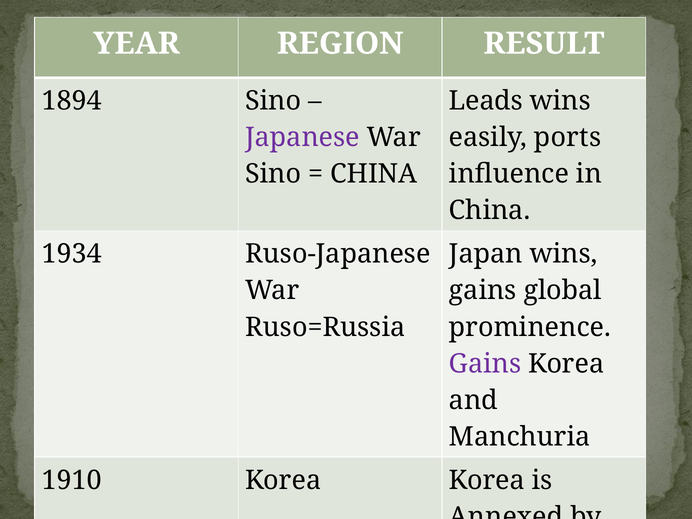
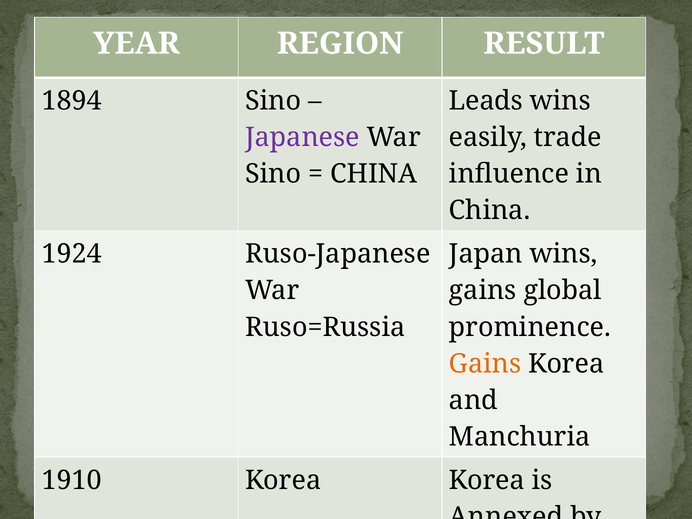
ports: ports -> trade (568, 137)
1934: 1934 -> 1924 (72, 254)
Gains colour: purple -> orange (485, 364)
